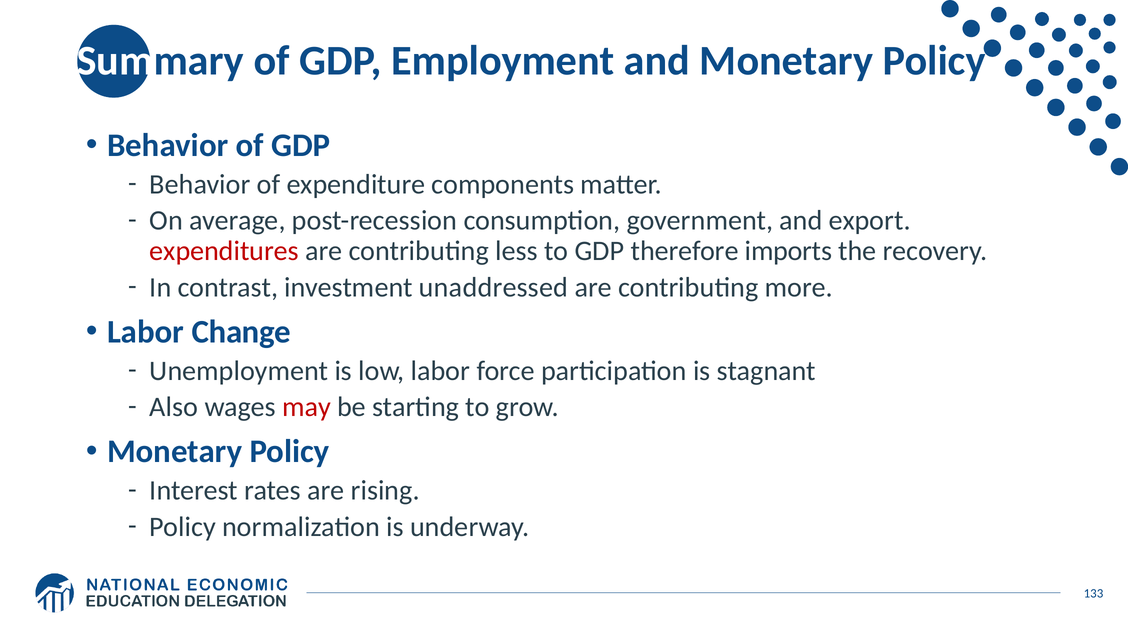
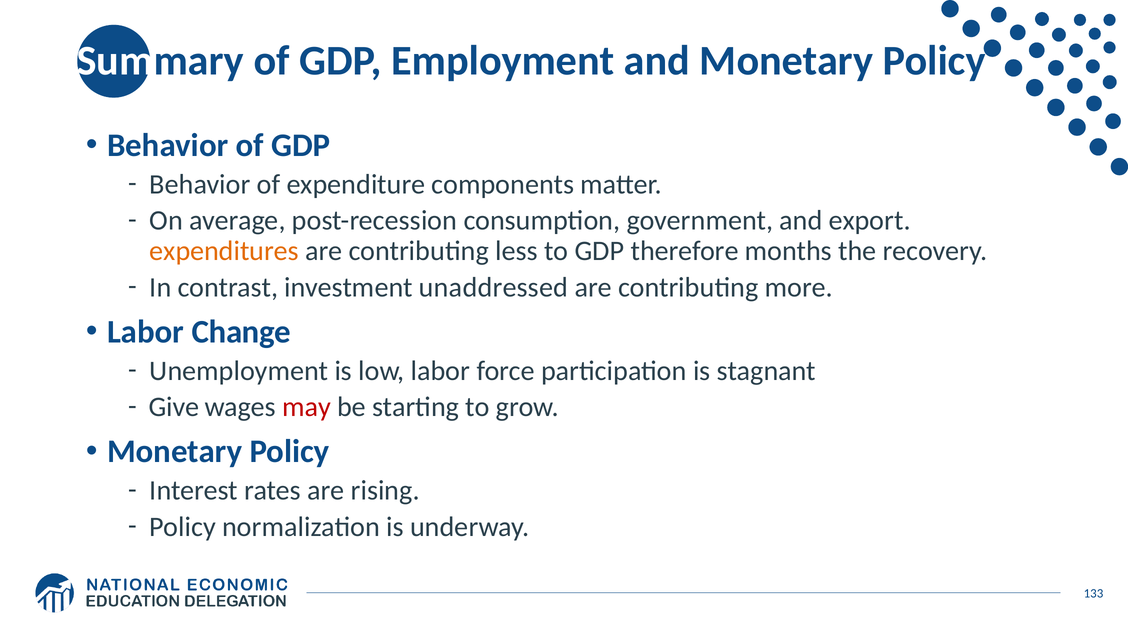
expenditures colour: red -> orange (224, 251)
imports: imports -> months (788, 251)
Also: Also -> Give (174, 407)
